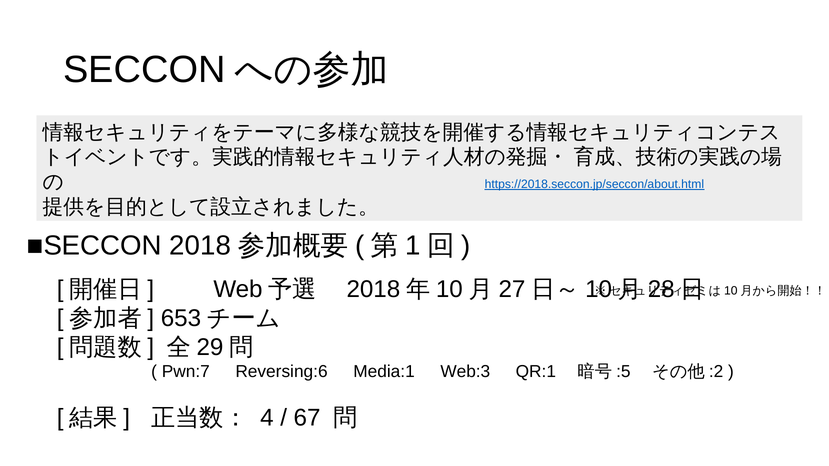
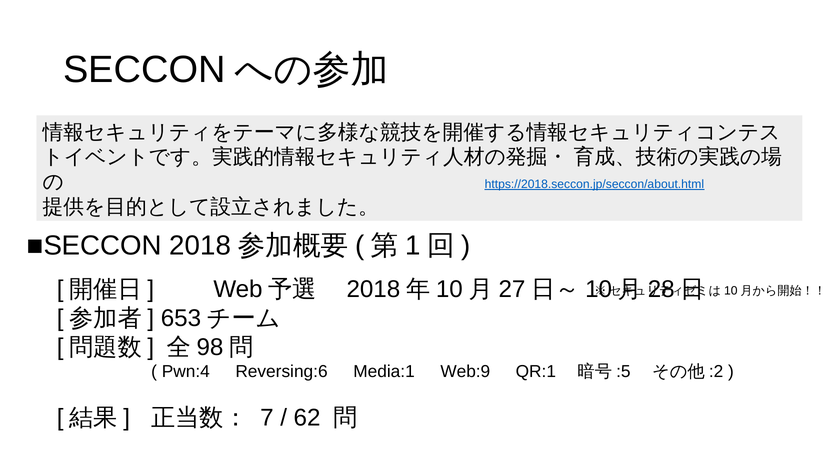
29: 29 -> 98 (210, 347)
Pwn:7: Pwn:7 -> Pwn:4 (186, 372)
Web:3: Web:3 -> Web:9 (465, 372)
4: 4 -> 7 (267, 418)
67: 67 -> 62 (307, 418)
